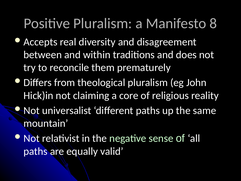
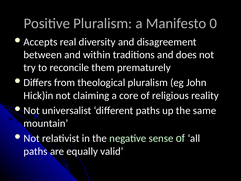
8: 8 -> 0 (213, 23)
